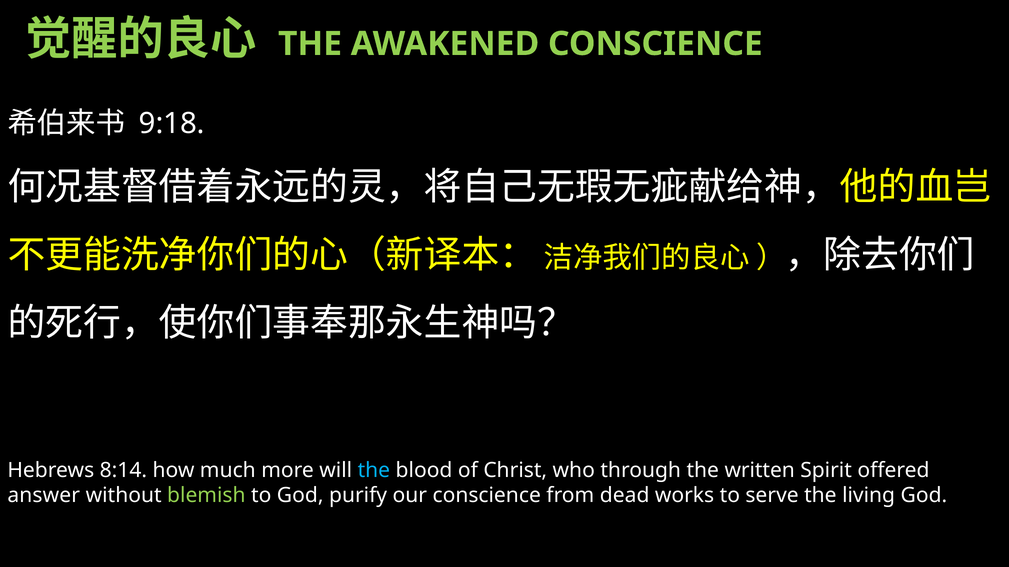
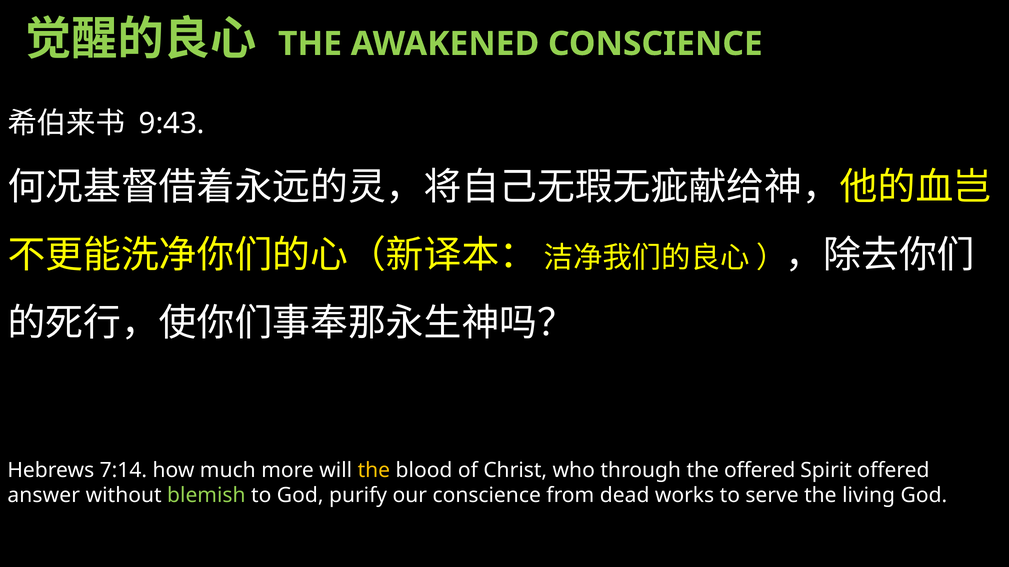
9:18: 9:18 -> 9:43 (172, 124)
8:14: 8:14 -> 7:14 (123, 471)
the colour: light blue -> yellow (374, 471)
the written: written -> offered (760, 471)
